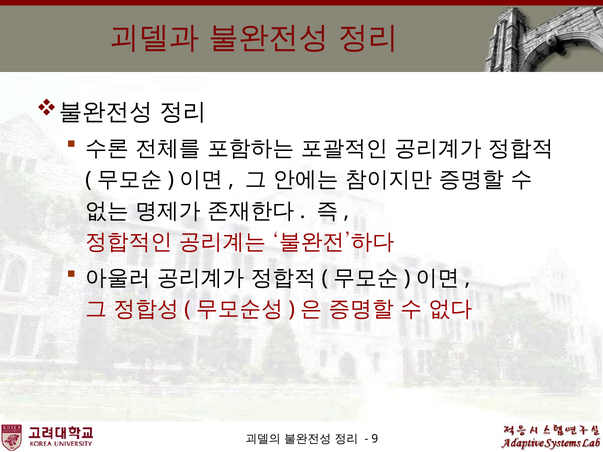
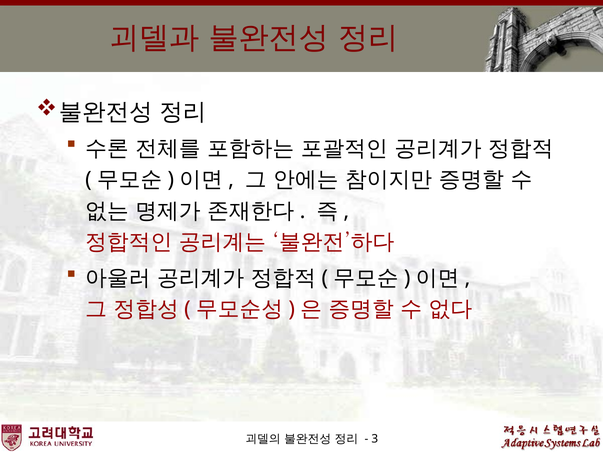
9: 9 -> 3 (375, 439)
